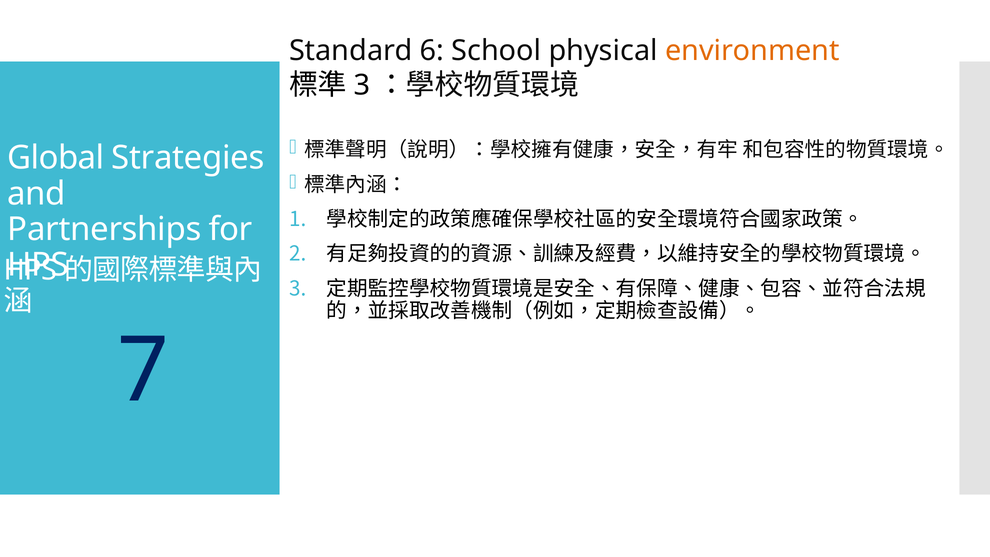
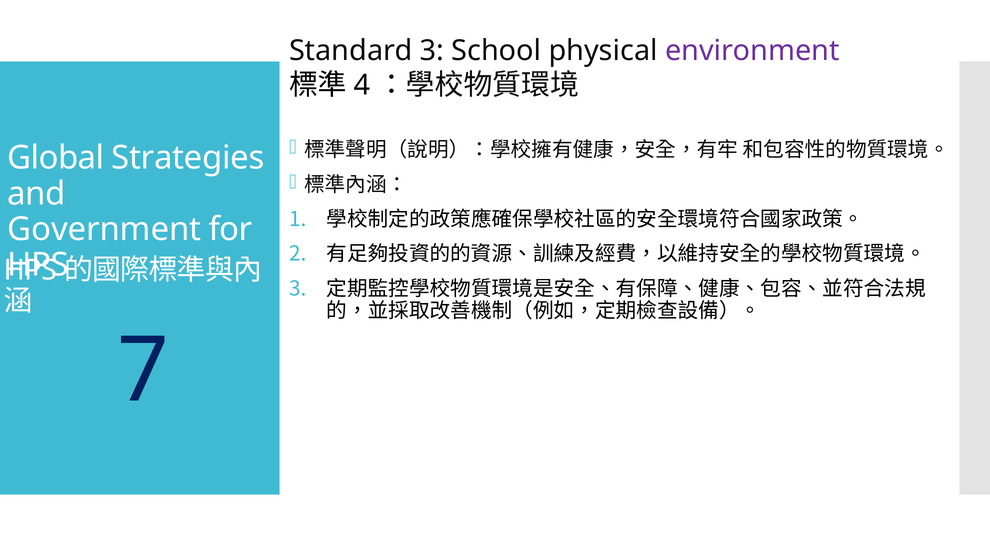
Standard 6: 6 -> 3 (432, 51)
environment colour: orange -> purple (752, 51)
3: 3 -> 4 (362, 85)
Partnerships: Partnerships -> Government (104, 229)
